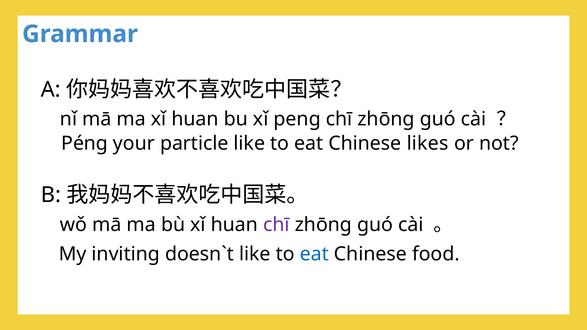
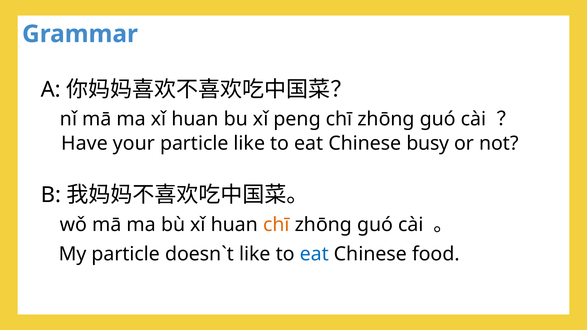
Péng: Péng -> Have (85, 144)
likes: likes -> busy (428, 144)
chī colour: purple -> orange (276, 225)
My inviting: inviting -> particle (126, 254)
